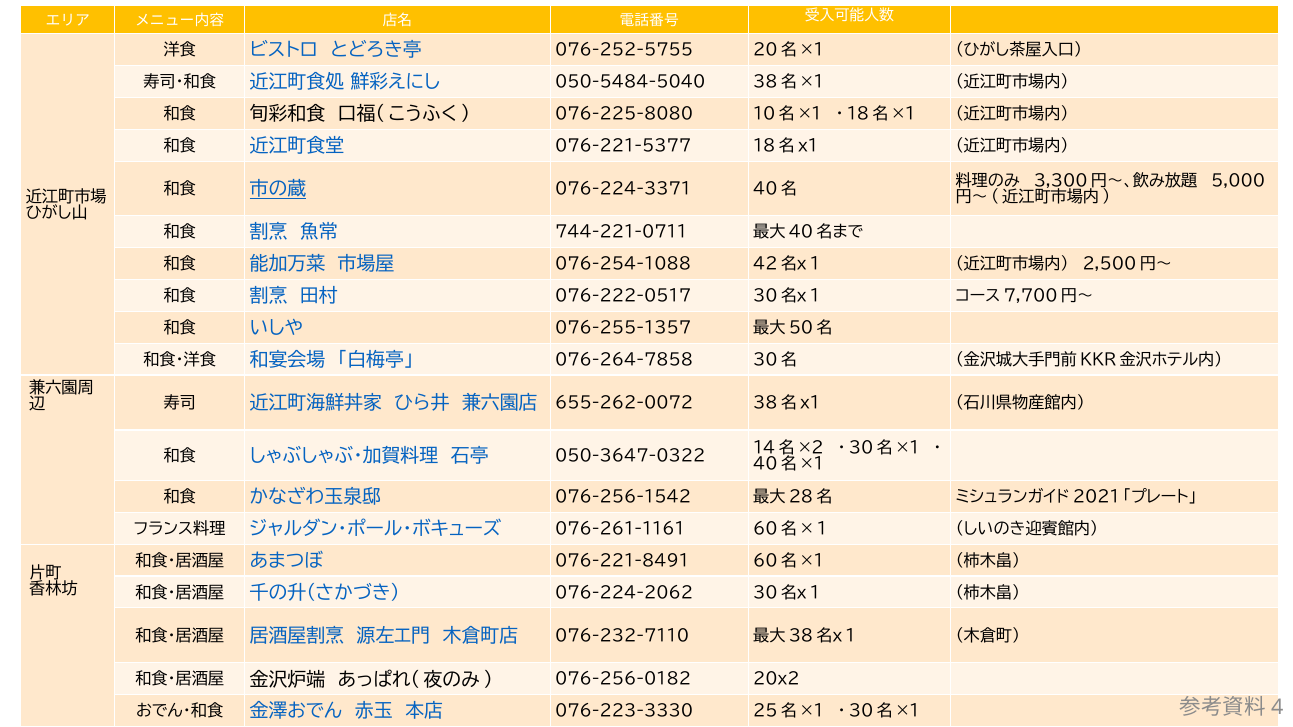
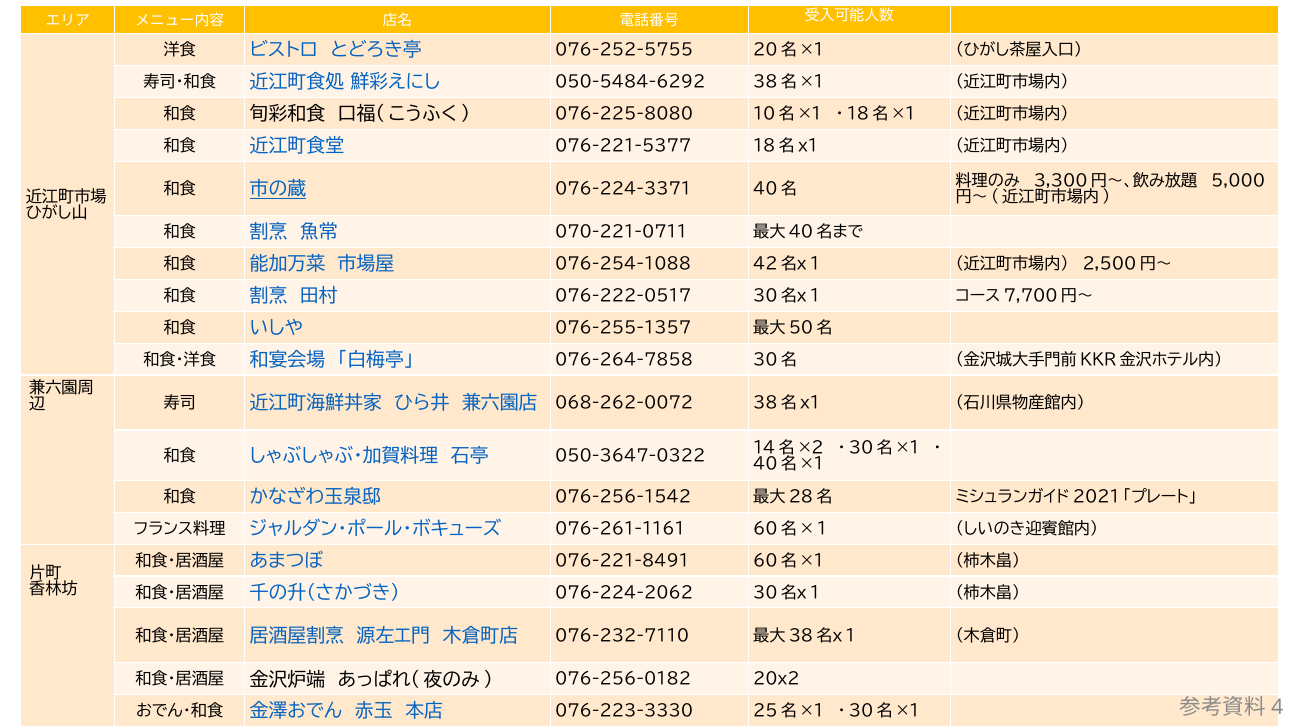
050-5484-5040: 050-5484-5040 -> 050-5484-6292 (630, 82)
744-221-0711: 744-221-0711 -> 070-221-0711 (621, 233)
655-262-0072: 655-262-0072 -> 068-262-0072 (624, 403)
